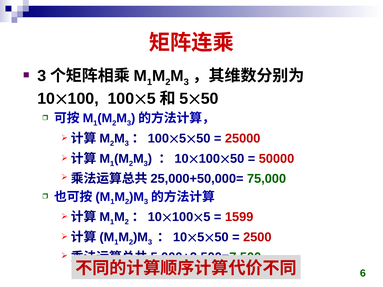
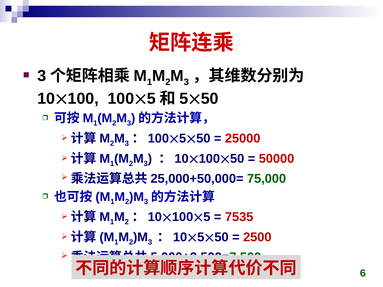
1599: 1599 -> 7535 (239, 217)
